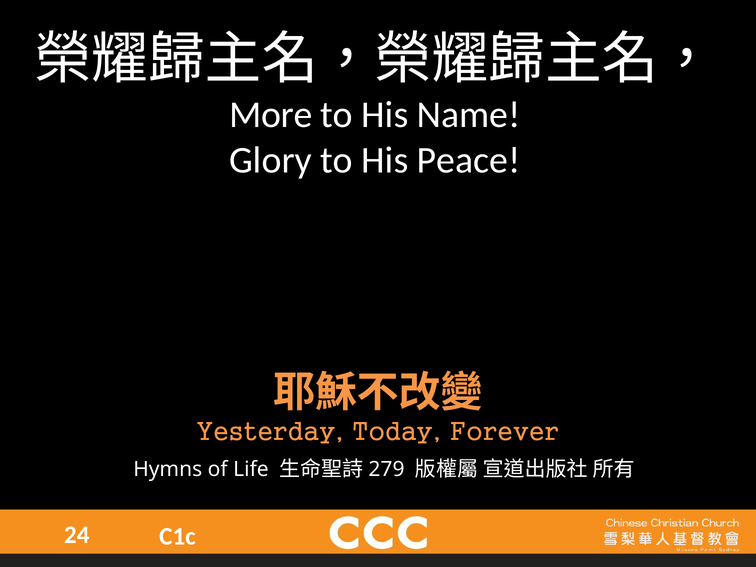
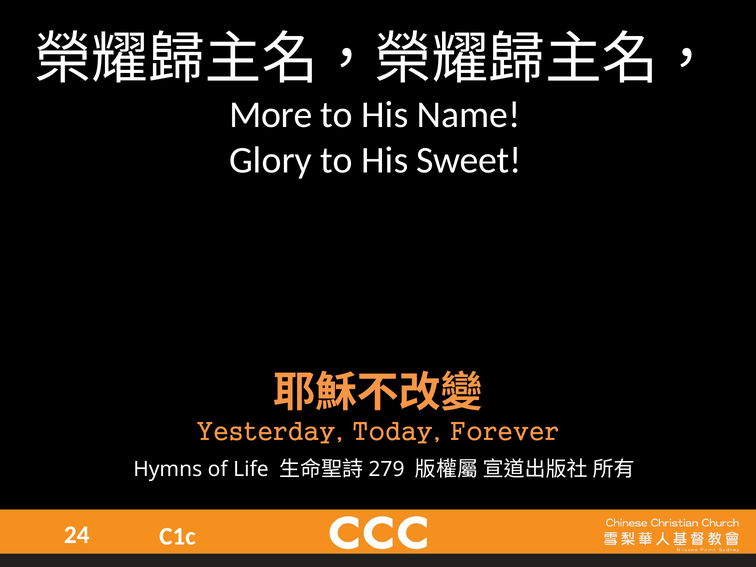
Peace: Peace -> Sweet (469, 160)
